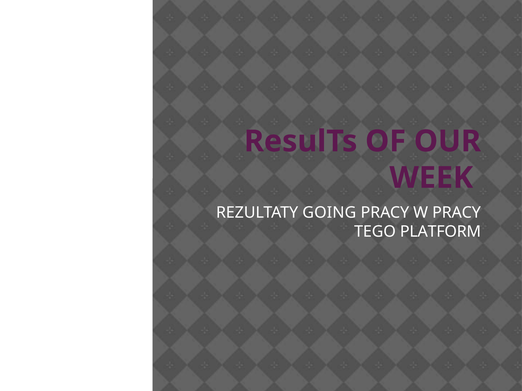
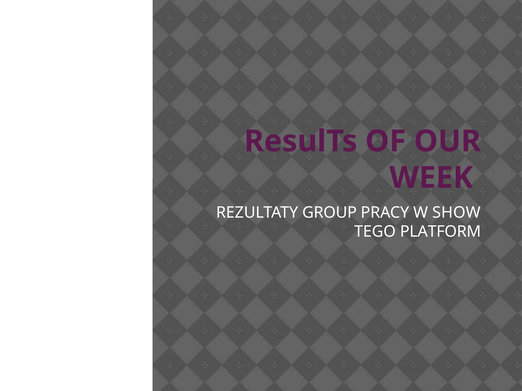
GOING: GOING -> GROUP (329, 213)
W PRACY: PRACY -> SHOW (456, 213)
